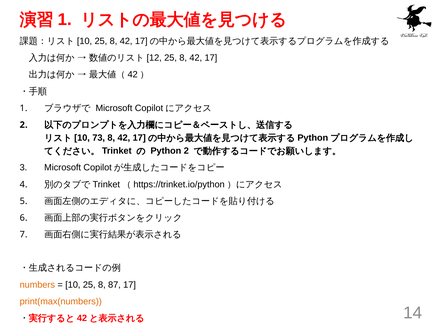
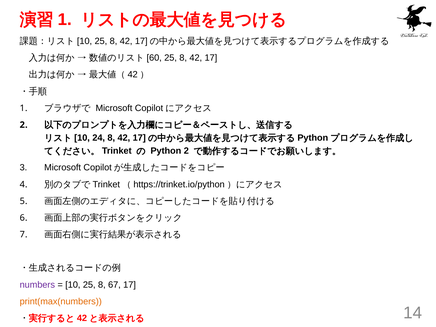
12: 12 -> 60 (154, 58)
73: 73 -> 24 (99, 138)
numbers colour: orange -> purple (37, 285)
87: 87 -> 67 (114, 285)
